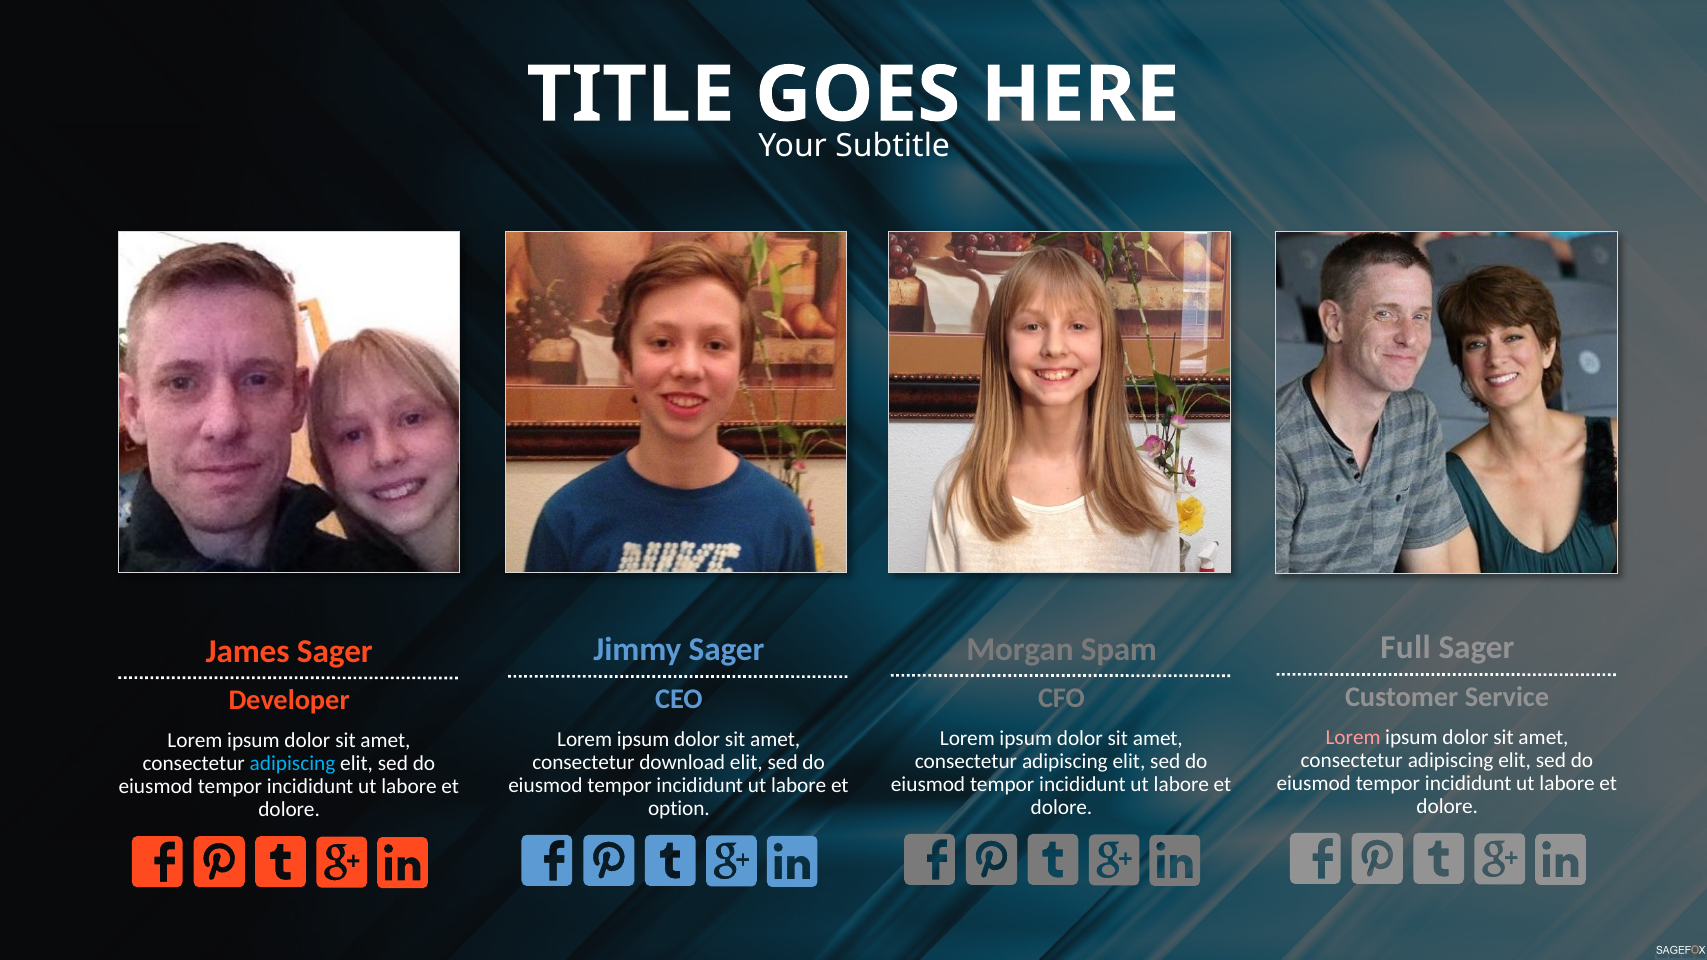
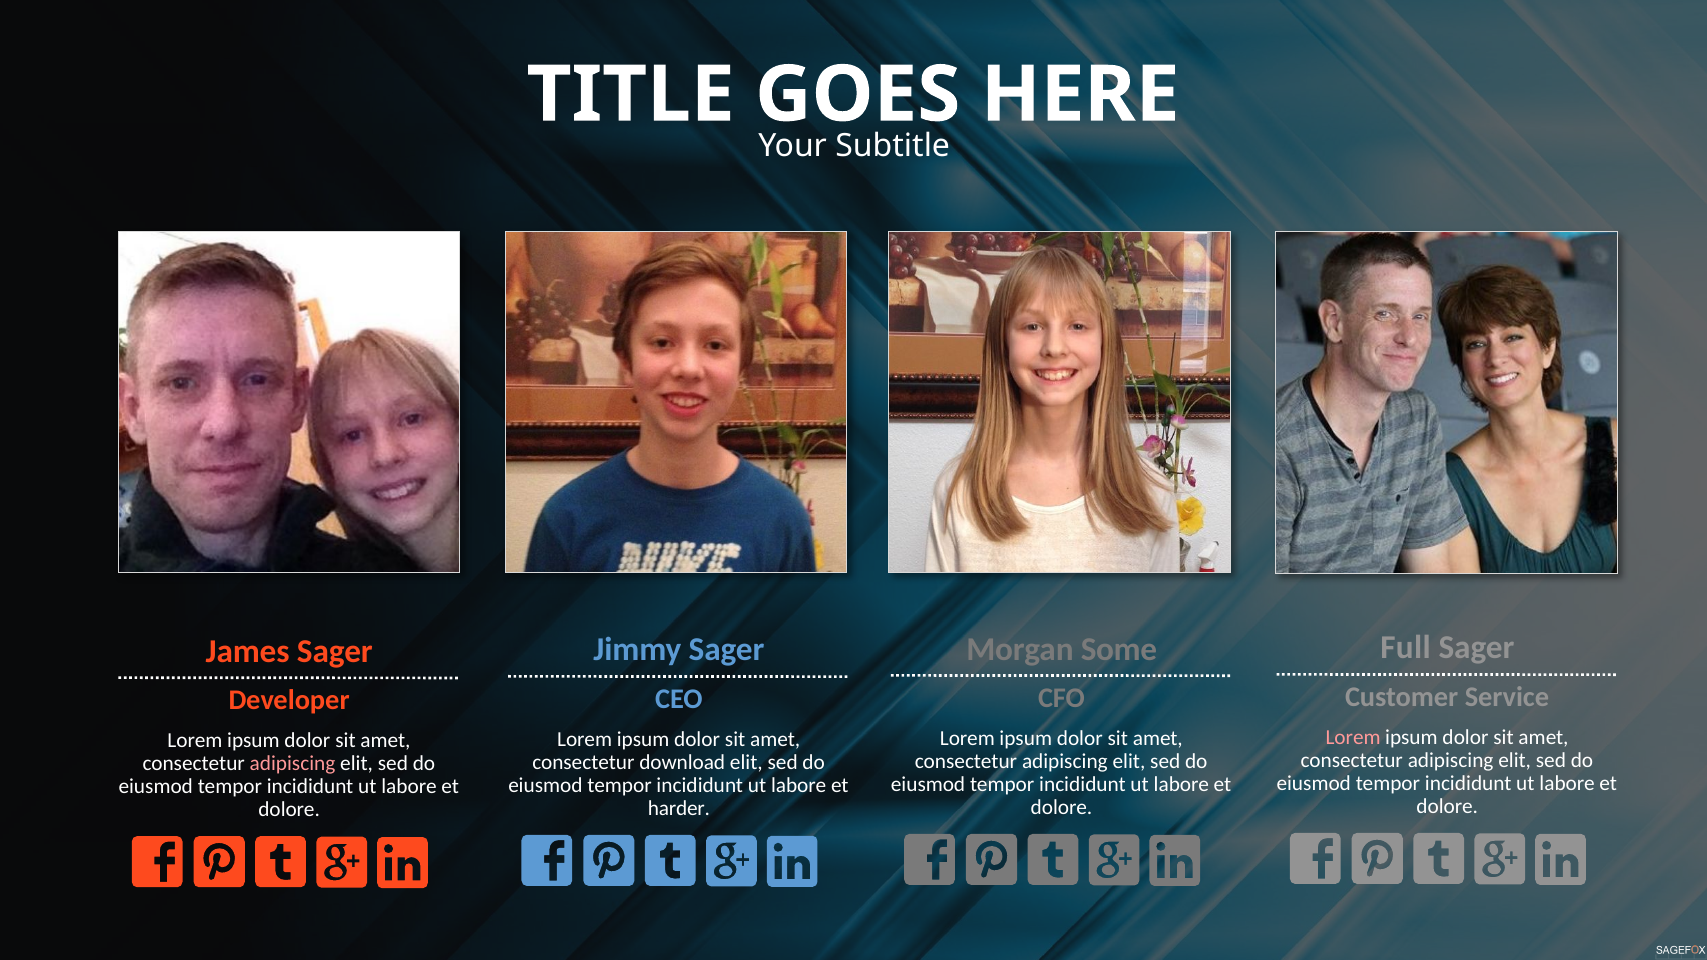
Spam: Spam -> Some (1119, 649)
adipiscing colour: light blue -> pink (293, 764)
option: option -> harder (679, 808)
